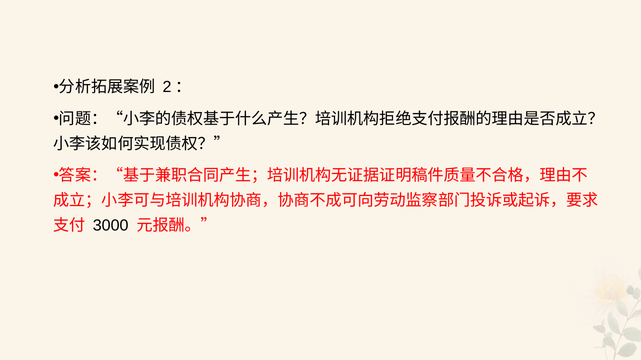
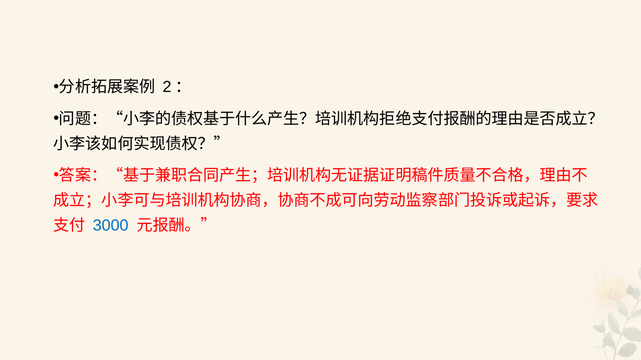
3000 colour: black -> blue (111, 226)
